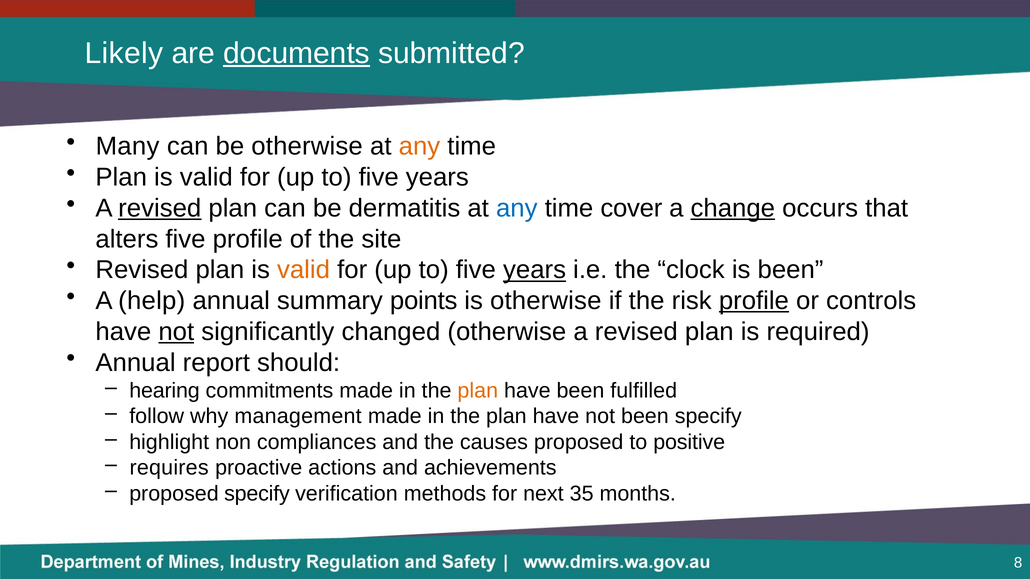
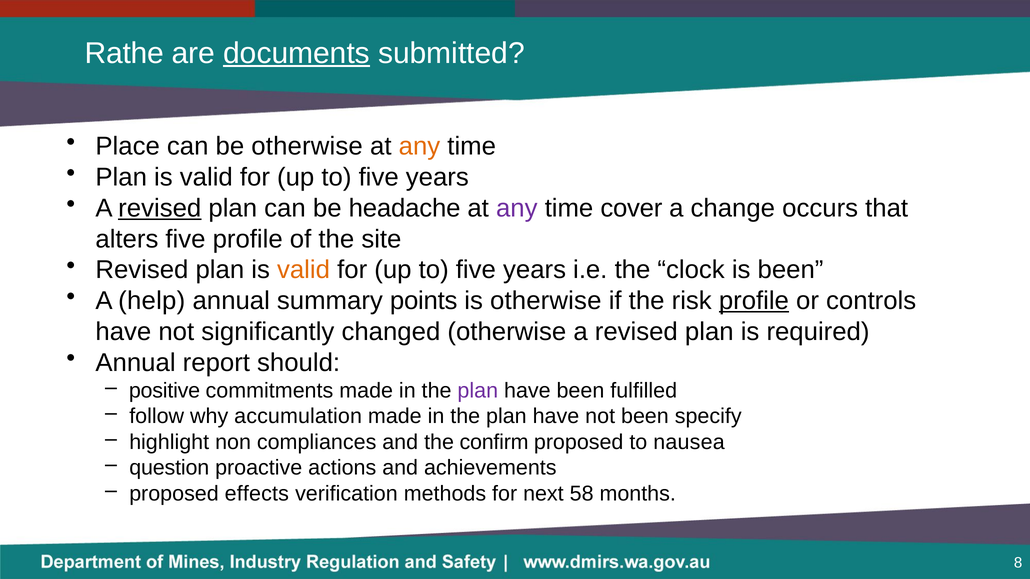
Likely: Likely -> Rathe (124, 53)
Many: Many -> Place (128, 147)
dermatitis: dermatitis -> headache (405, 208)
any colour: blue -> purple (517, 208)
change underline: present -> none (733, 208)
years underline: present -> none (535, 270)
not underline: present -> none (176, 332)
hearing: hearing -> positive (165, 391)
plan colour: orange -> purple (478, 391)
management: management -> accumulation (298, 417)
causes: causes -> confirm (494, 442)
positive: positive -> nausea (689, 442)
requires: requires -> question (169, 468)
proposed specify: specify -> effects (257, 494)
35: 35 -> 58 (582, 494)
